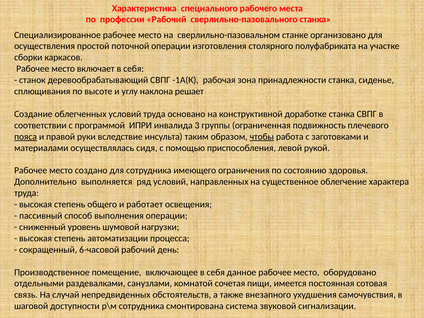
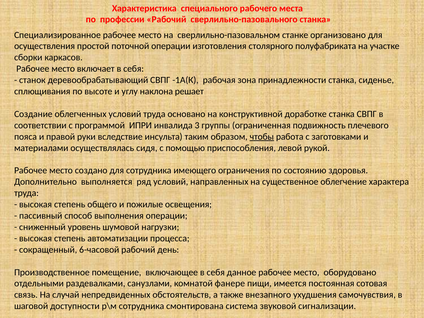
пояса underline: present -> none (26, 137)
работает: работает -> пожилые (145, 204)
сочетая: сочетая -> фанере (230, 284)
